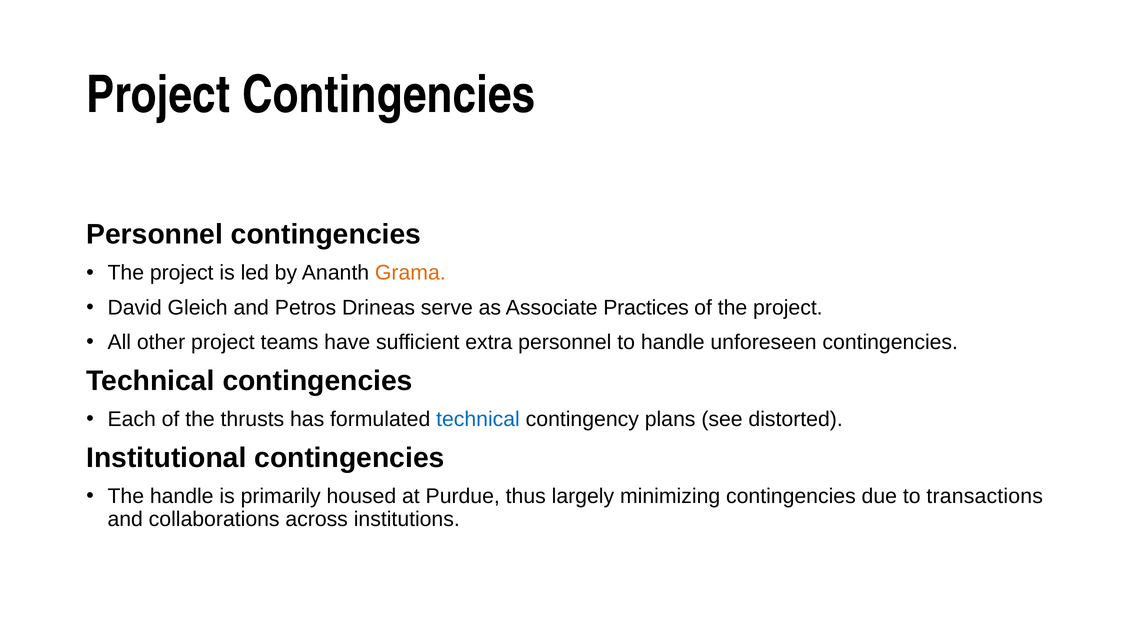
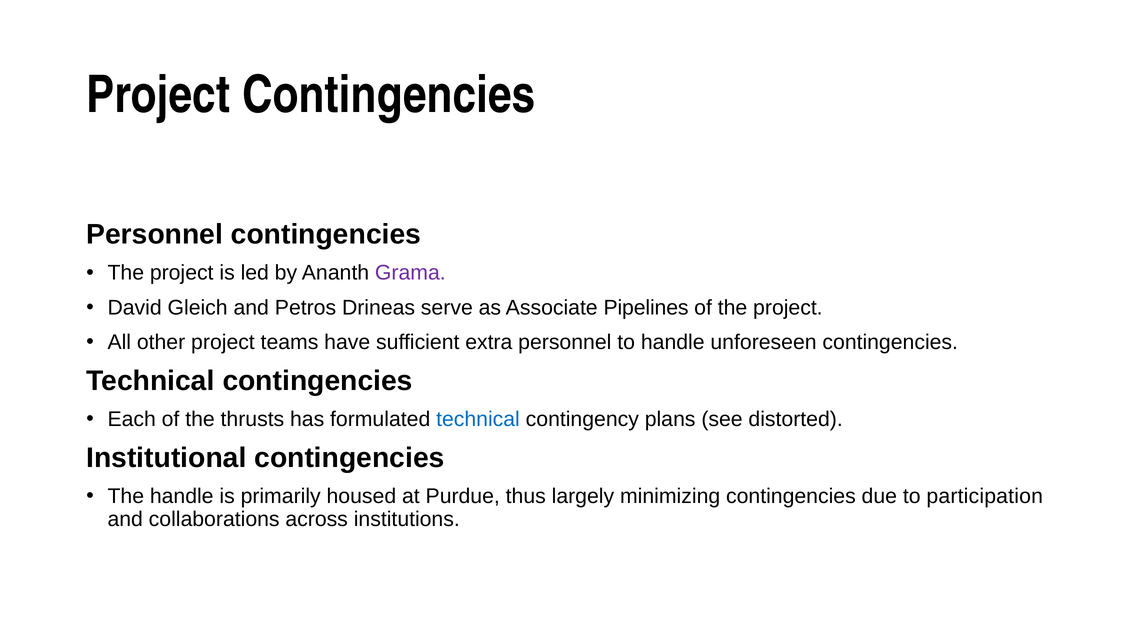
Grama colour: orange -> purple (410, 273)
Practices: Practices -> Pipelines (646, 308)
transactions: transactions -> participation (985, 497)
